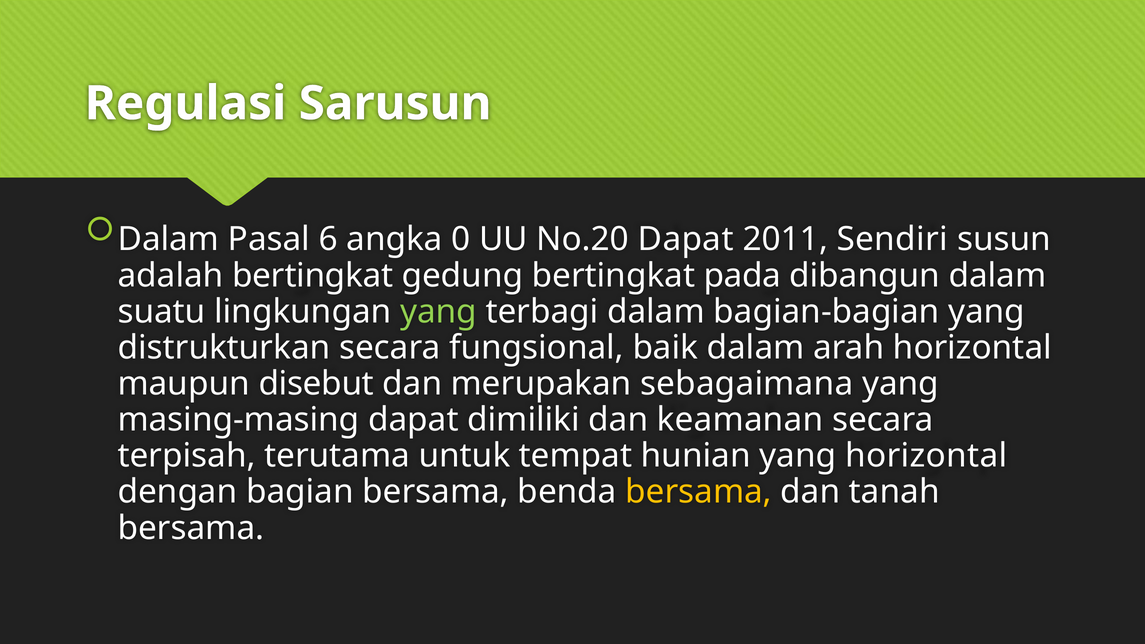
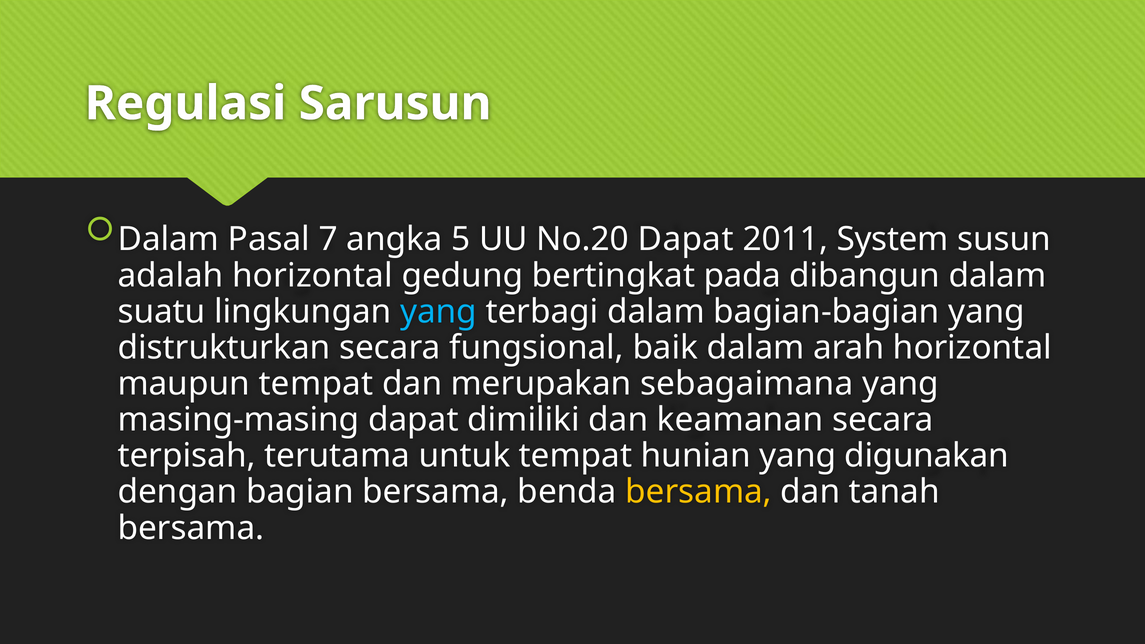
6: 6 -> 7 (328, 239)
0: 0 -> 5 (461, 239)
Sendiri: Sendiri -> System (893, 239)
adalah bertingkat: bertingkat -> horizontal (313, 276)
yang colour: light green -> light blue (439, 312)
maupun disebut: disebut -> tempat (316, 384)
yang horizontal: horizontal -> digunakan (927, 456)
